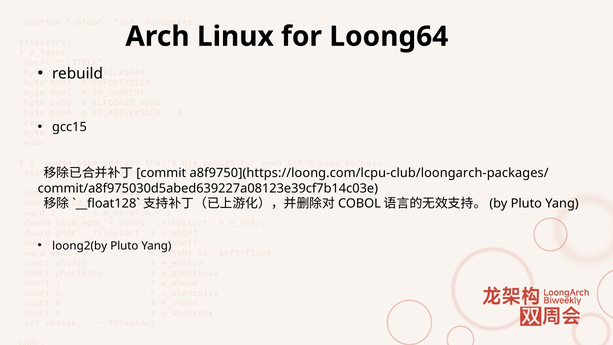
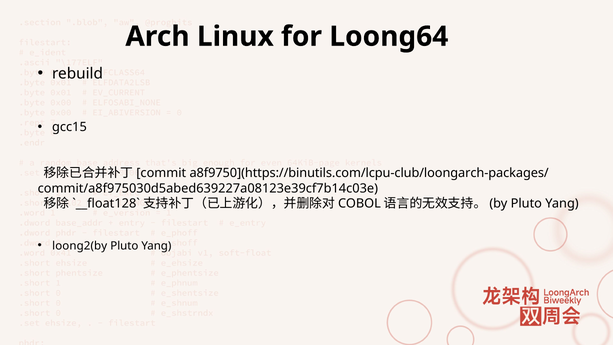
a8f9750](https://loong.com/lcpu-club/loongarch-packages/: a8f9750](https://loong.com/lcpu-club/loongarch-packages/ -> a8f9750](https://binutils.com/lcpu-club/loongarch-packages/ (369, 173)
